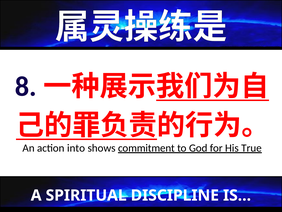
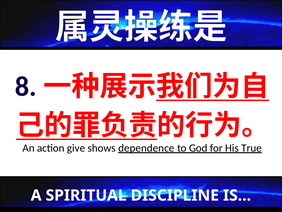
into: into -> give (76, 148)
commitment: commitment -> dependence (146, 148)
